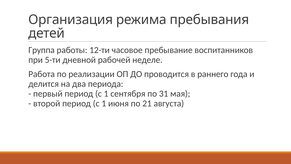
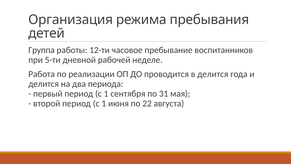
в раннего: раннего -> делится (213, 74)
21: 21 -> 22 (147, 103)
